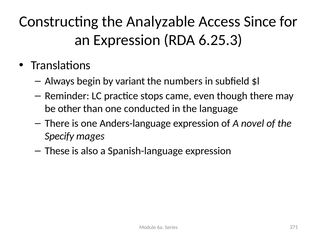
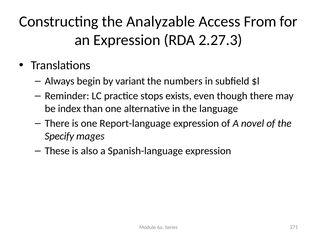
Since: Since -> From (260, 21)
6.25.3: 6.25.3 -> 2.27.3 (220, 40)
came: came -> exists (179, 96)
other: other -> index (69, 108)
conducted: conducted -> alternative (147, 108)
Anders-language: Anders-language -> Report-language (135, 123)
